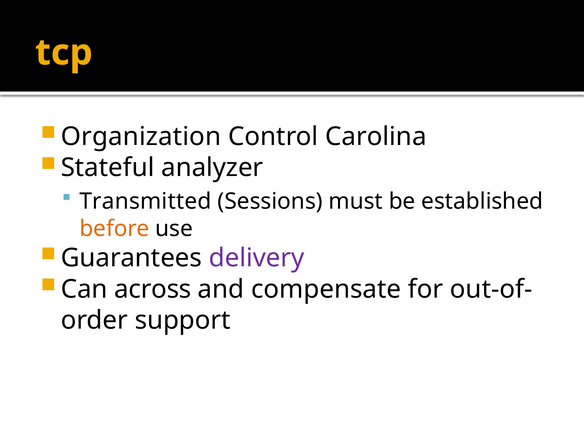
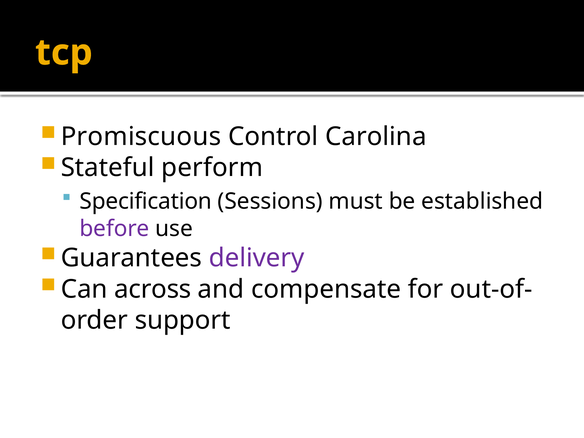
Organization: Organization -> Promiscuous (141, 137)
analyzer: analyzer -> perform (212, 168)
Transmitted: Transmitted -> Specification (146, 201)
before colour: orange -> purple (114, 229)
